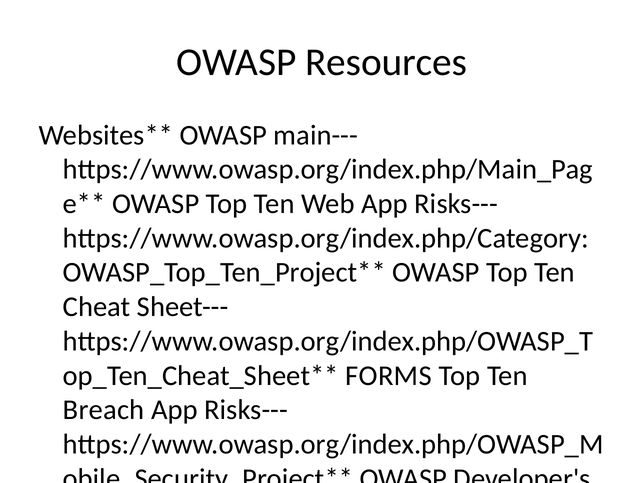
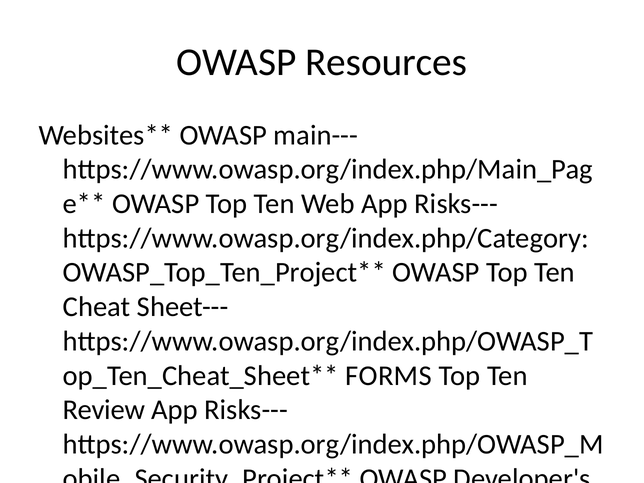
Breach: Breach -> Review (104, 410)
